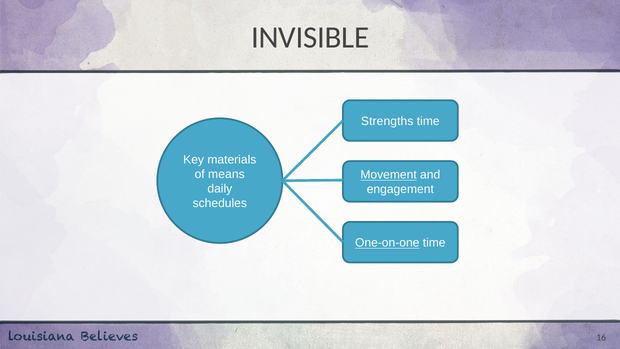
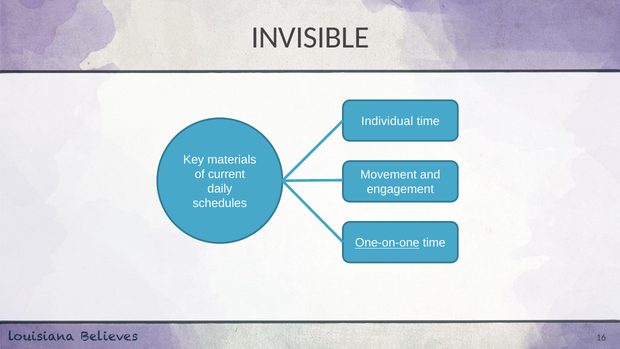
Strengths: Strengths -> Individual (387, 121)
means: means -> current (227, 174)
Movement underline: present -> none (389, 175)
